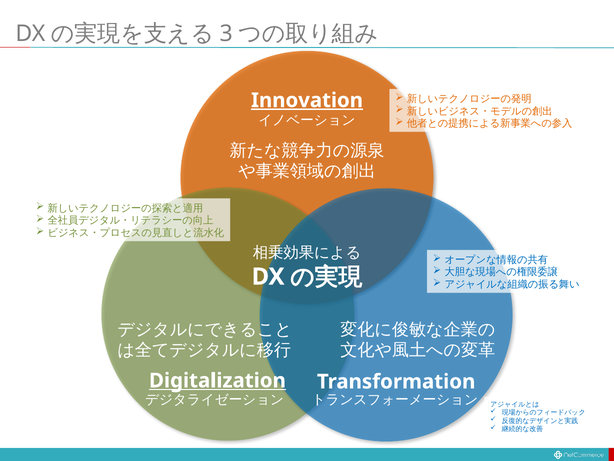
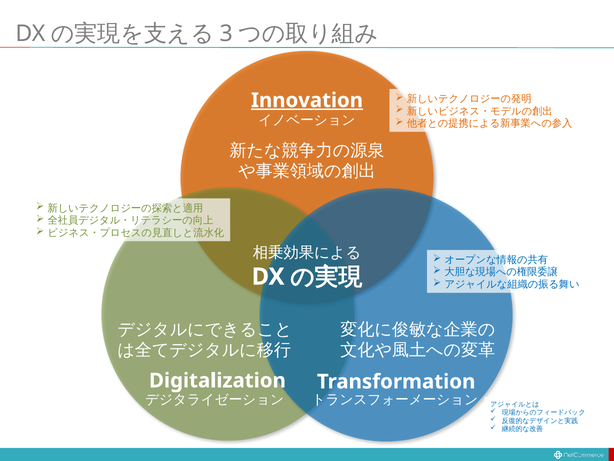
Digitalization underline: present -> none (217, 380)
